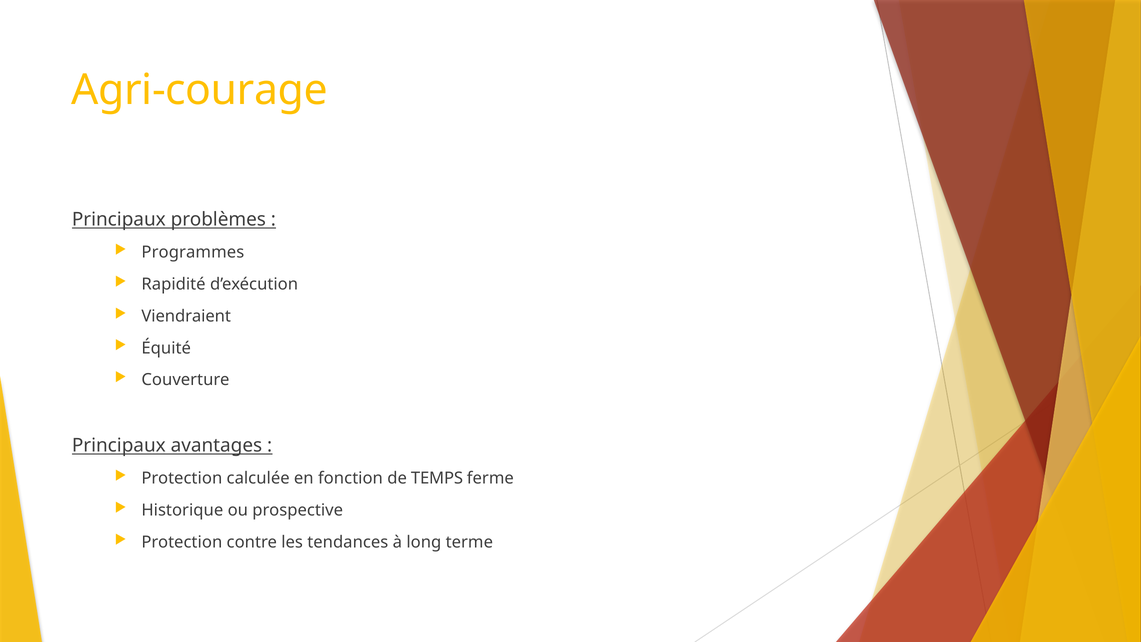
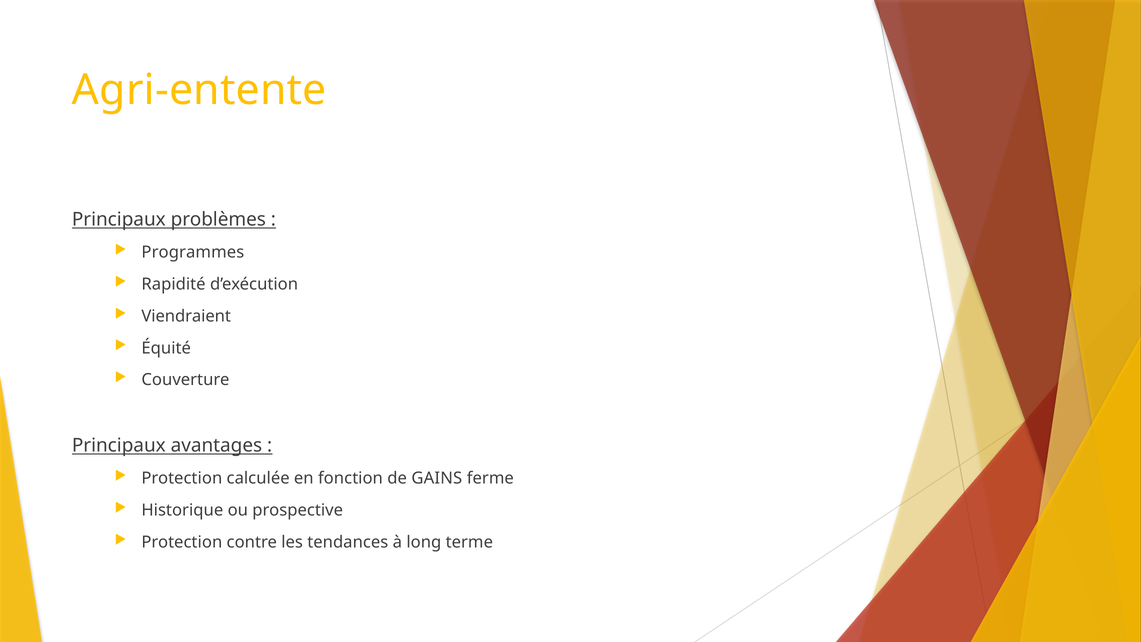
Agri-courage: Agri-courage -> Agri-entente (199, 90)
TEMPS: TEMPS -> GAINS (437, 478)
